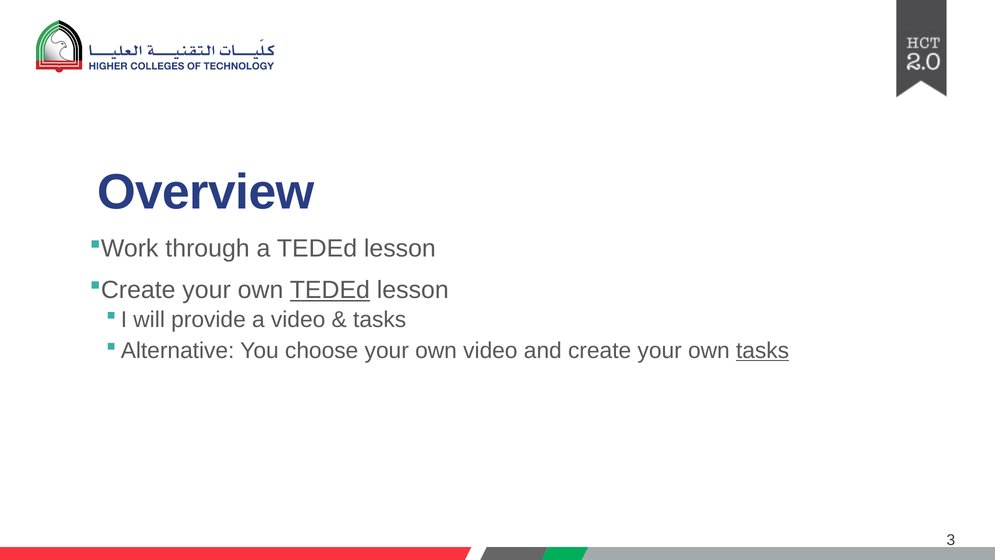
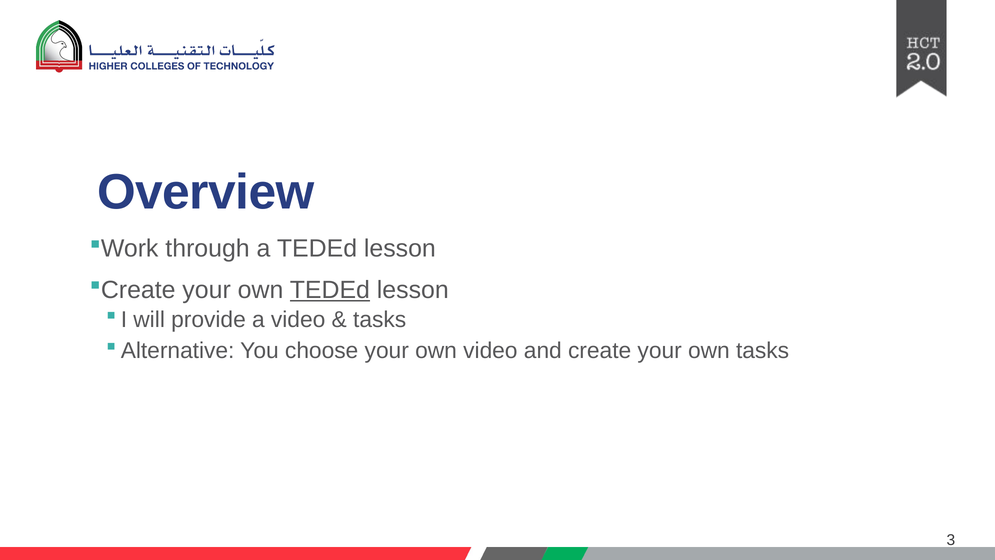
tasks underline: present -> none (763, 350)
